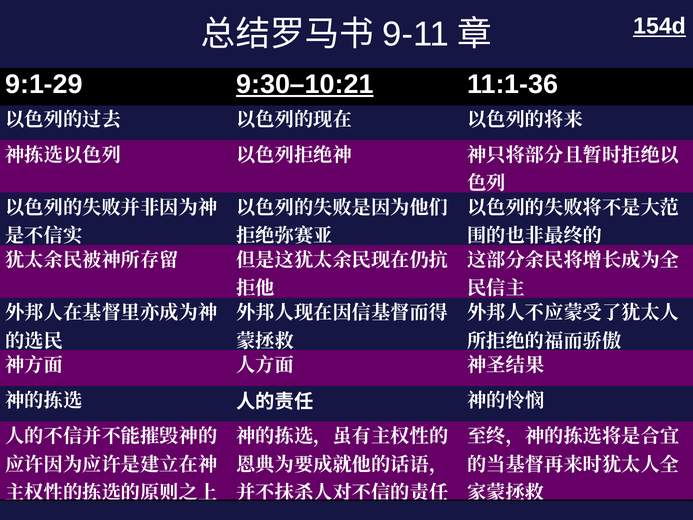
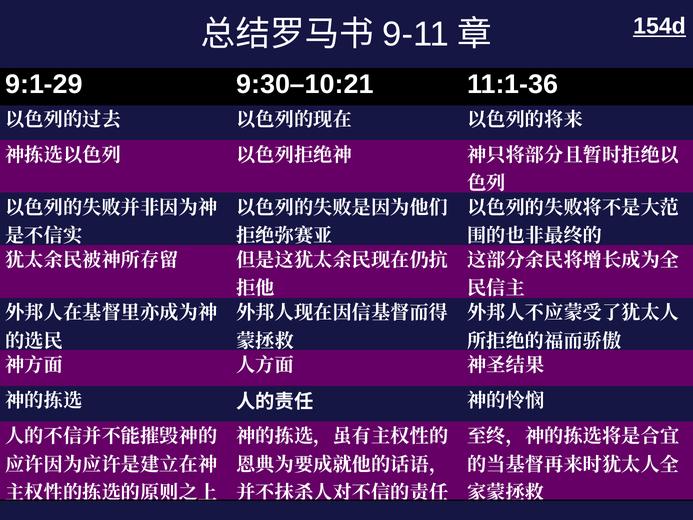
9:30–10:21 underline: present -> none (305, 84)
